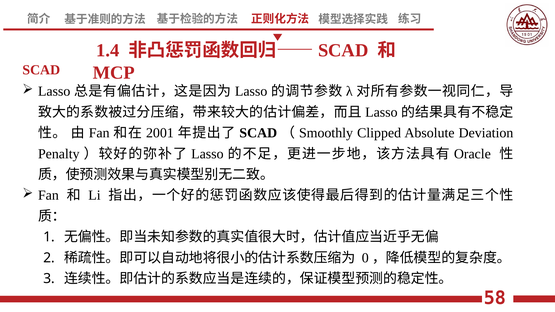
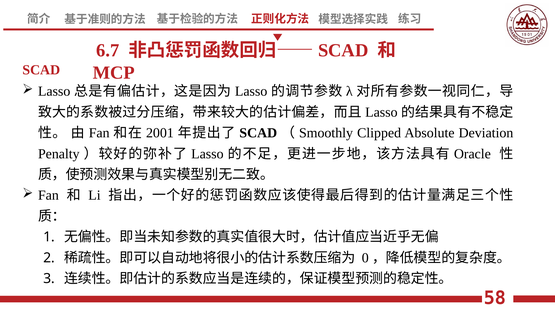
1.4: 1.4 -> 6.7 (108, 50)
